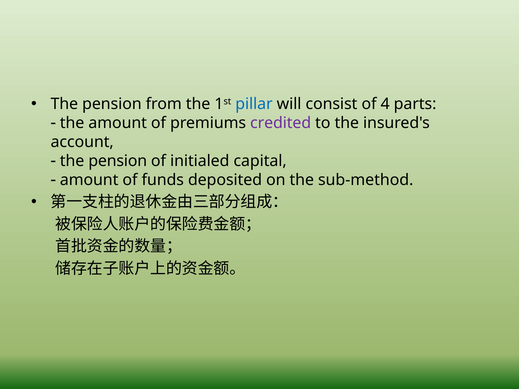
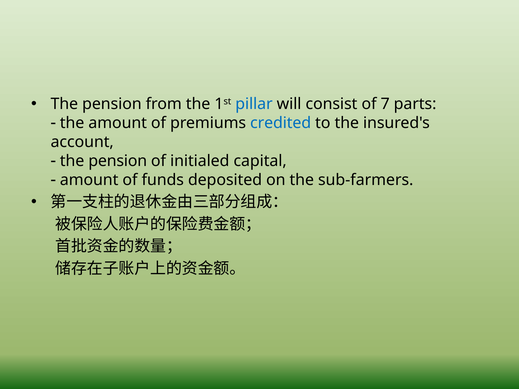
4: 4 -> 7 (385, 104)
credited colour: purple -> blue (281, 123)
sub-method: sub-method -> sub-farmers (366, 180)
